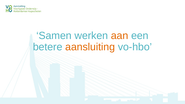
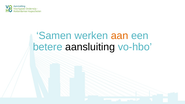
aansluiting colour: orange -> black (90, 47)
